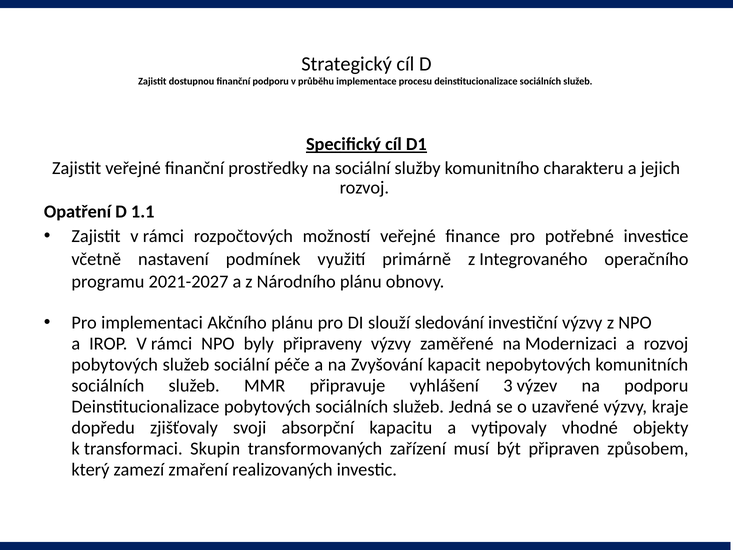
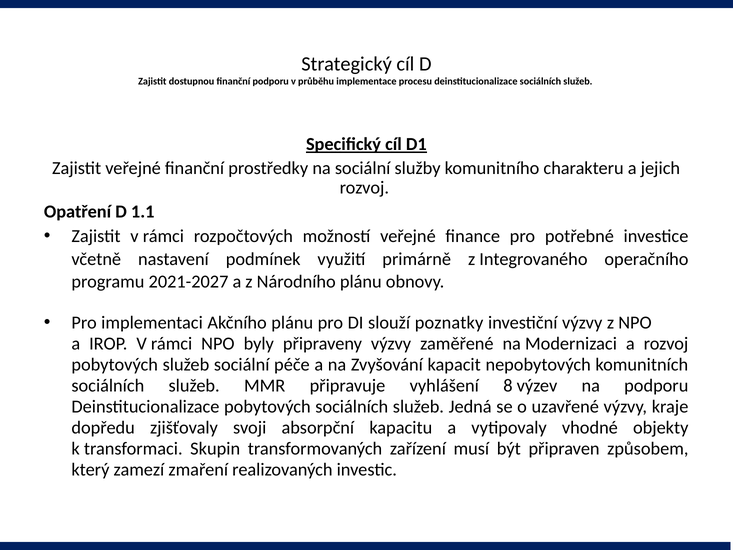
sledování: sledování -> poznatky (449, 323)
3: 3 -> 8 (508, 386)
